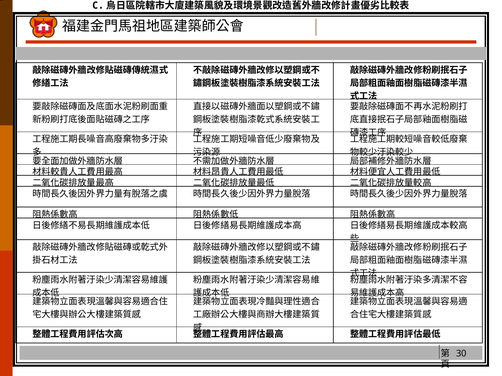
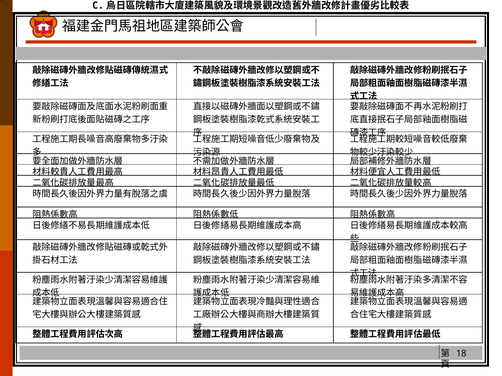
30: 30 -> 18 (461, 354)
